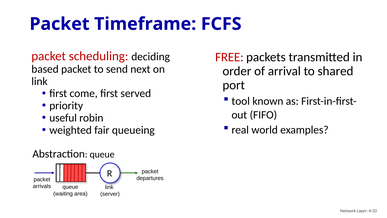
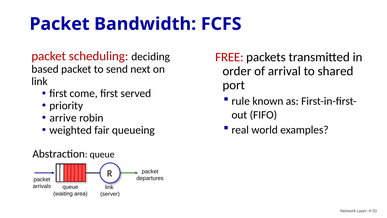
Timeframe: Timeframe -> Bandwidth (145, 24)
tool: tool -> rule (241, 101)
useful: useful -> arrive (63, 118)
